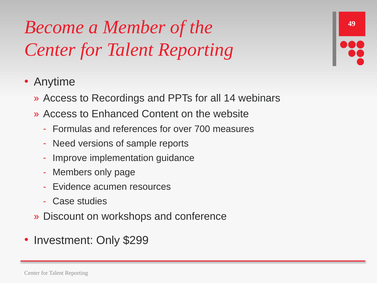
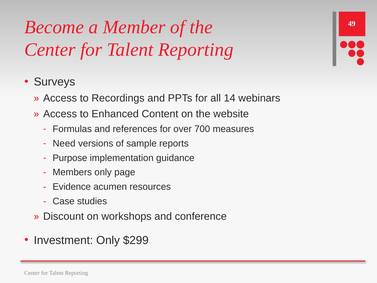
Anytime: Anytime -> Surveys (54, 82)
Improve: Improve -> Purpose (70, 158)
